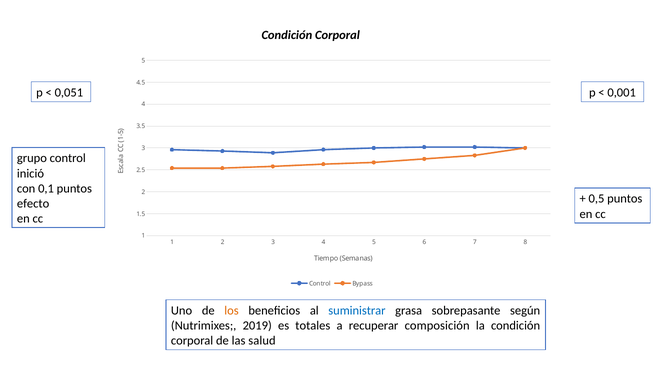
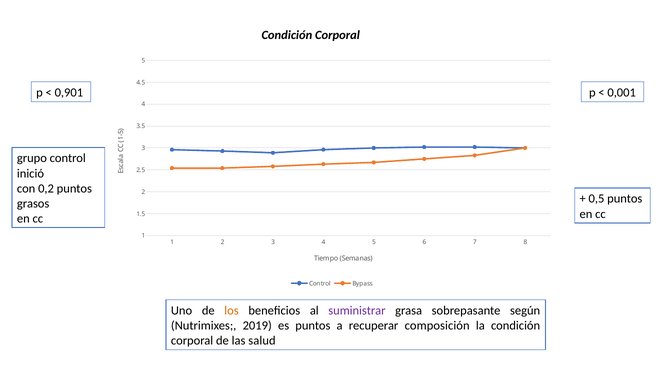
0,051: 0,051 -> 0,901 (69, 92)
0,1: 0,1 -> 0,2 (46, 188)
efecto: efecto -> grasos (33, 203)
suministrar colour: blue -> purple (357, 310)
es totales: totales -> puntos (313, 325)
